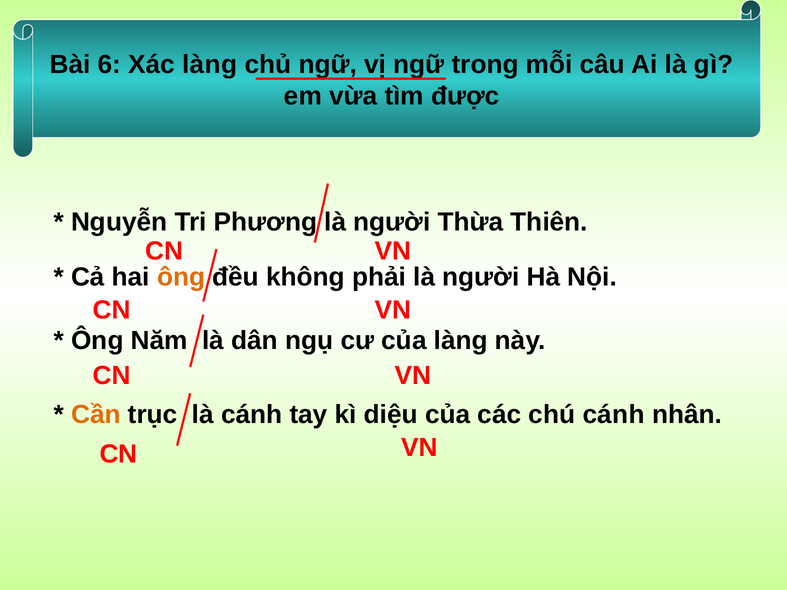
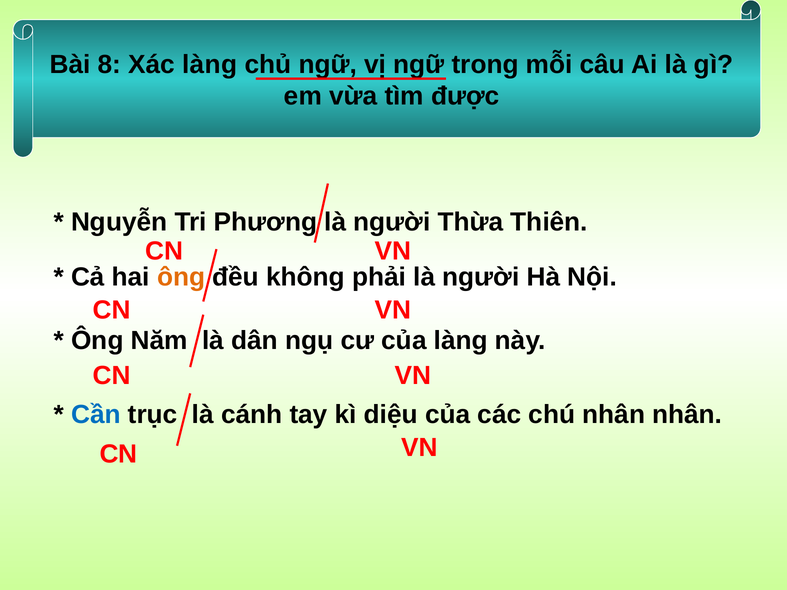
6: 6 -> 8 (109, 65)
Cần colour: orange -> blue (96, 415)
chú cánh: cánh -> nhân (614, 415)
